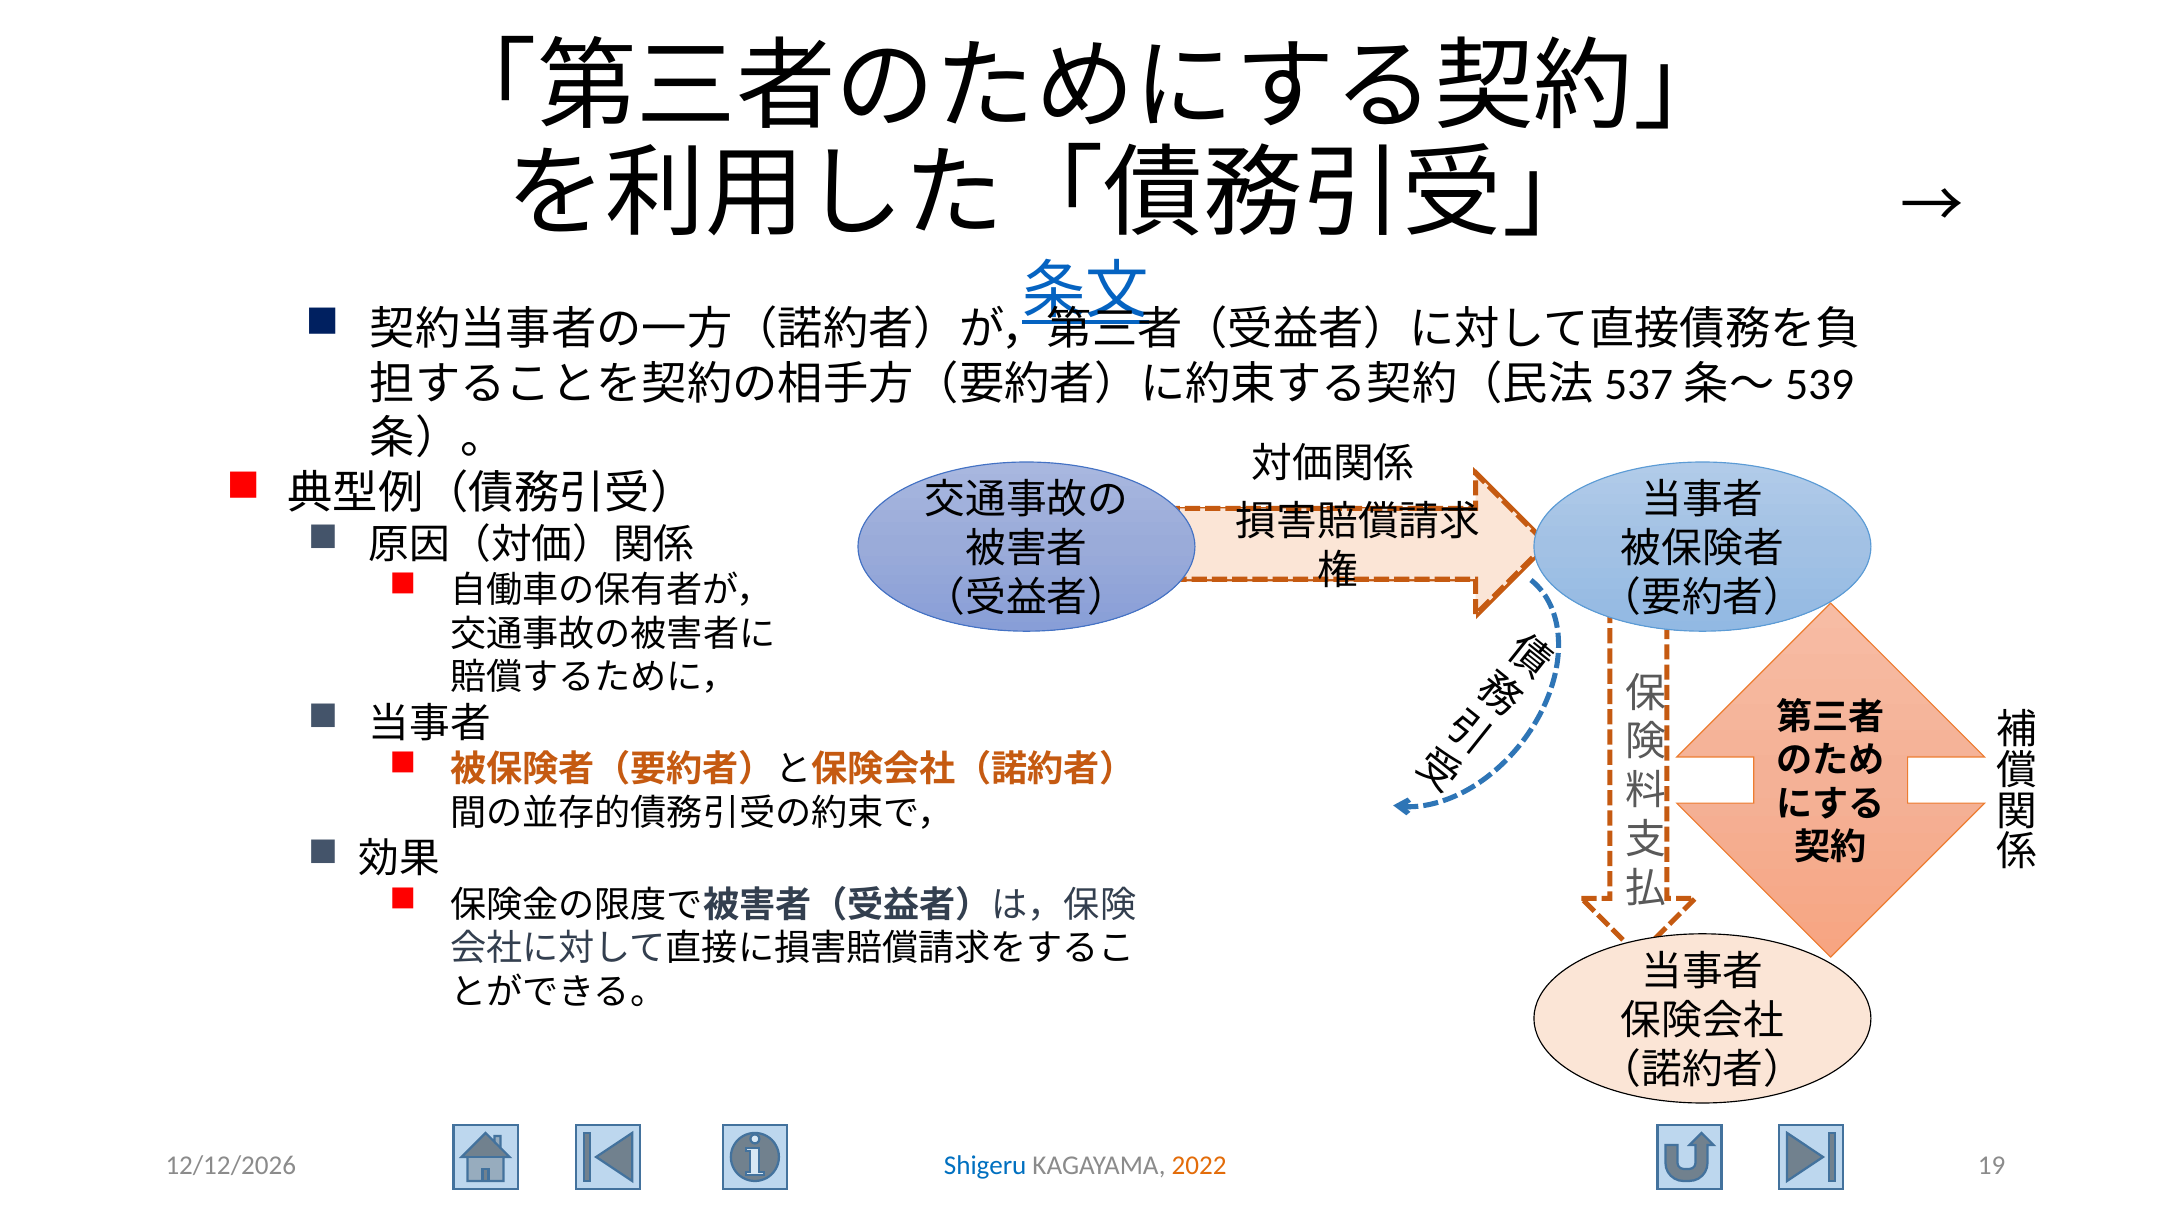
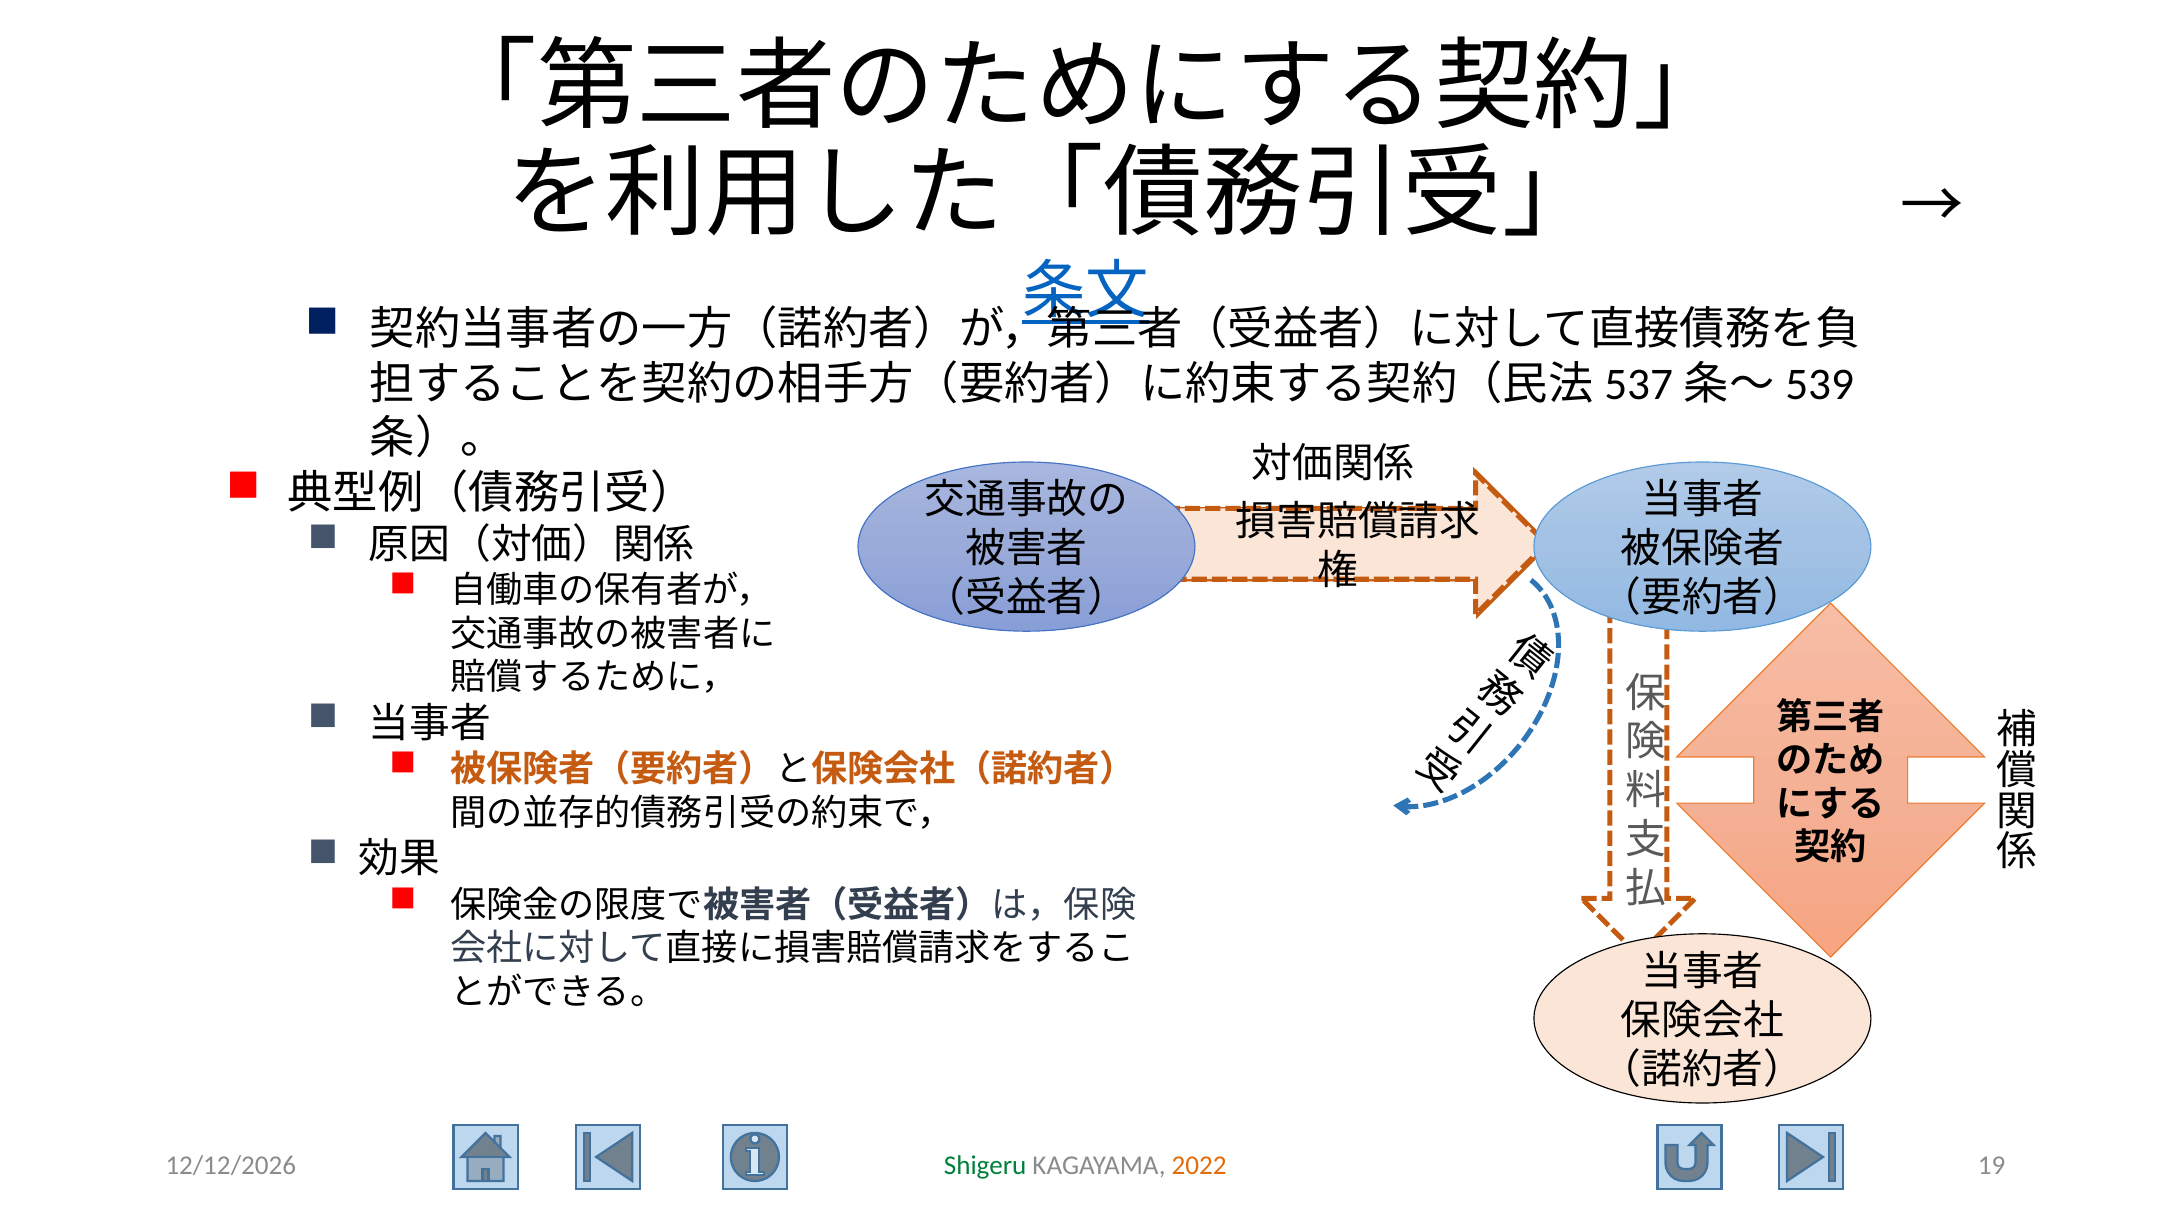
Shigeru colour: blue -> green (985, 1166)
